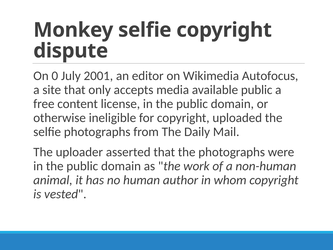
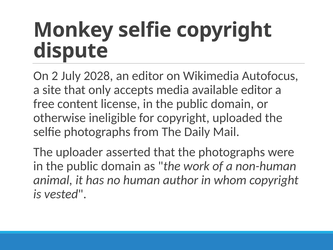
0: 0 -> 2 (55, 76)
2001: 2001 -> 2028 (98, 76)
available public: public -> editor (257, 90)
